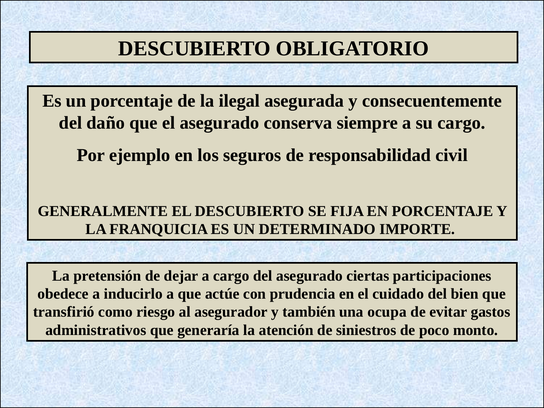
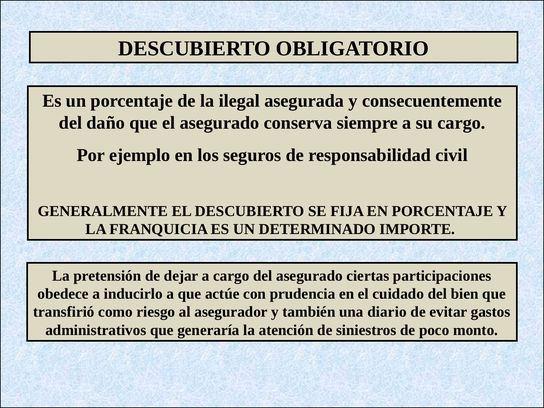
ocupa: ocupa -> diario (387, 312)
